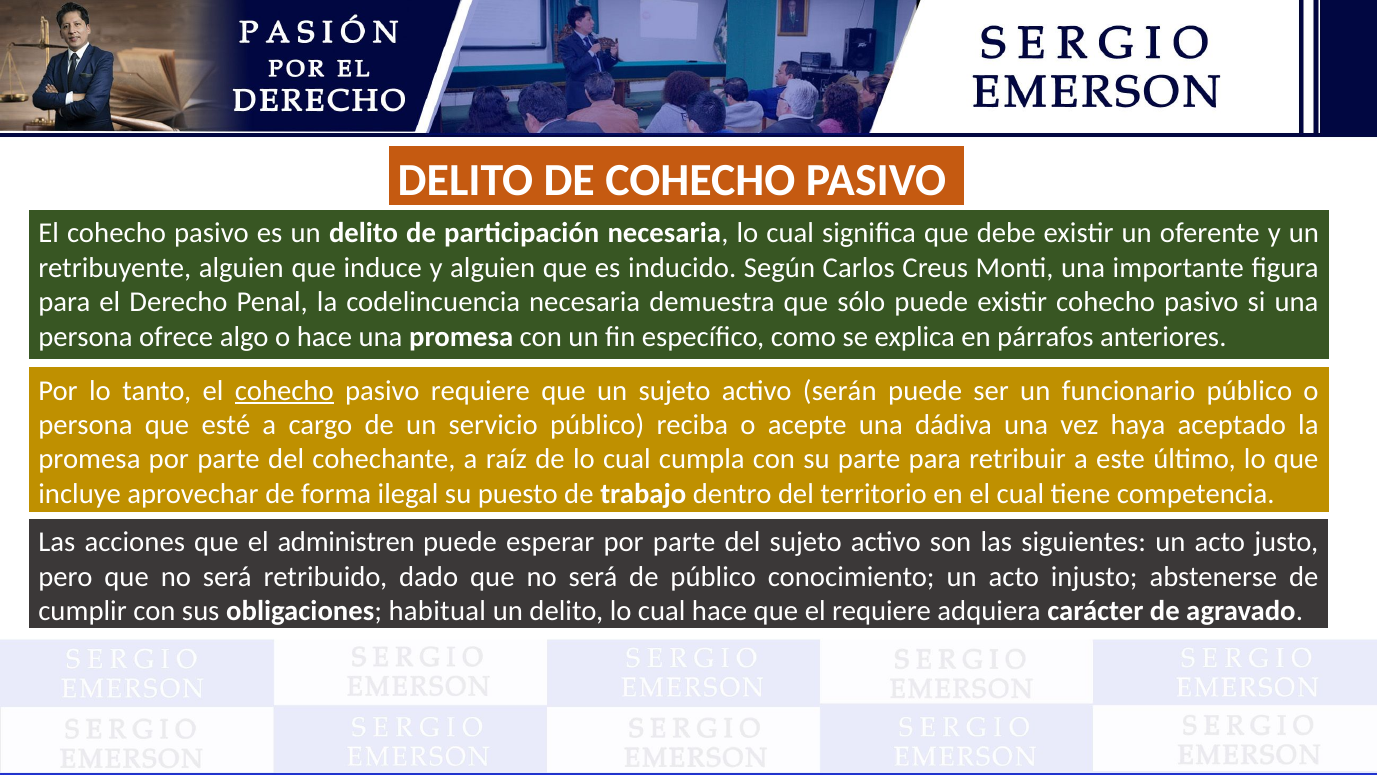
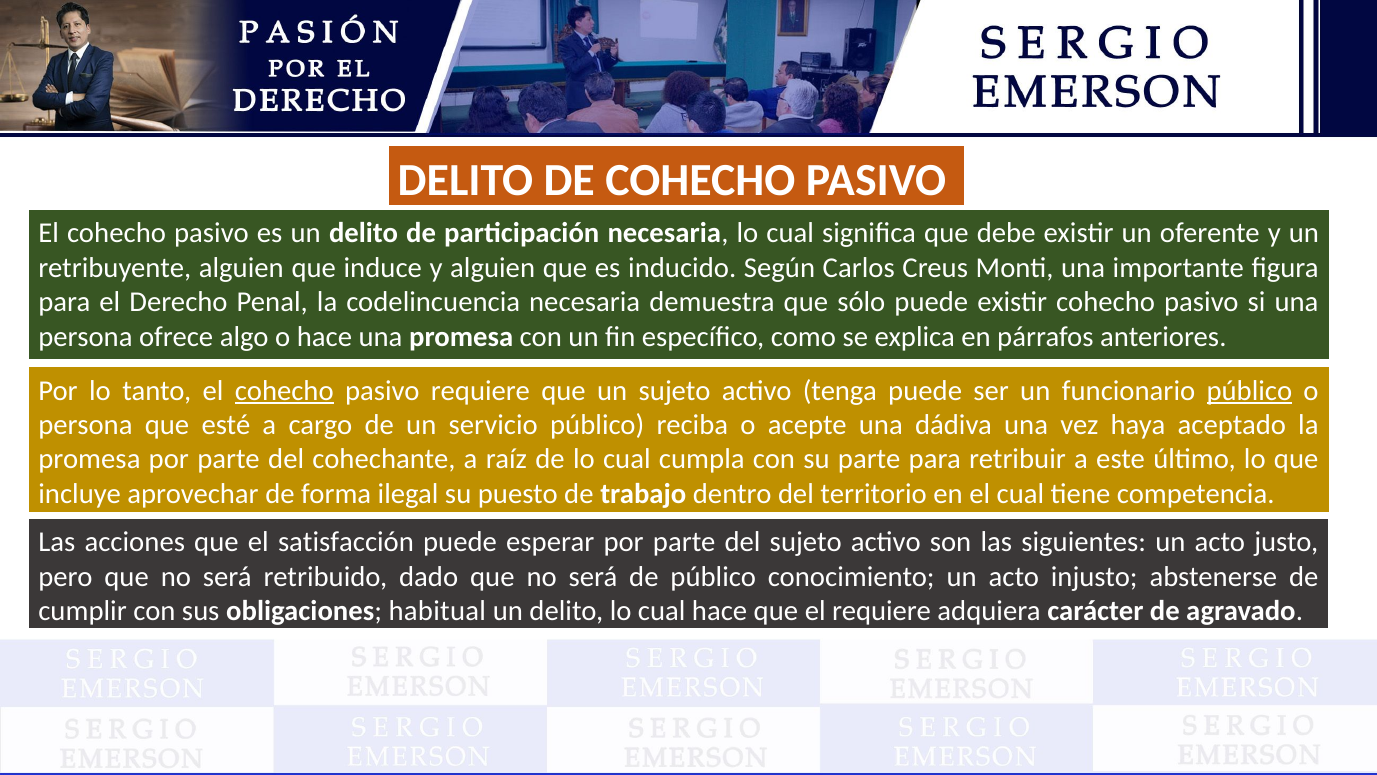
serán: serán -> tenga (840, 390)
público underline: none -> present (1249, 390)
administren: administren -> satisfacción (346, 542)
